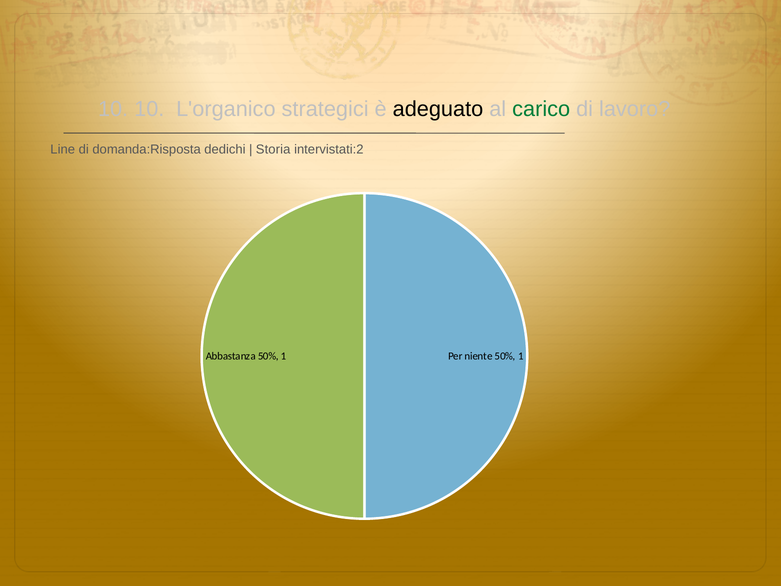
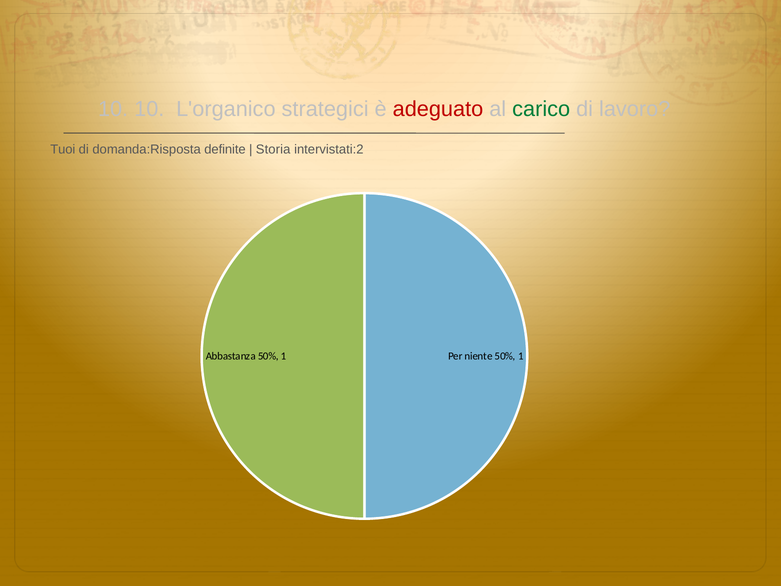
adeguato colour: black -> red (438, 109)
Line: Line -> Tuoi (63, 149)
dedichi: dedichi -> definite (225, 149)
